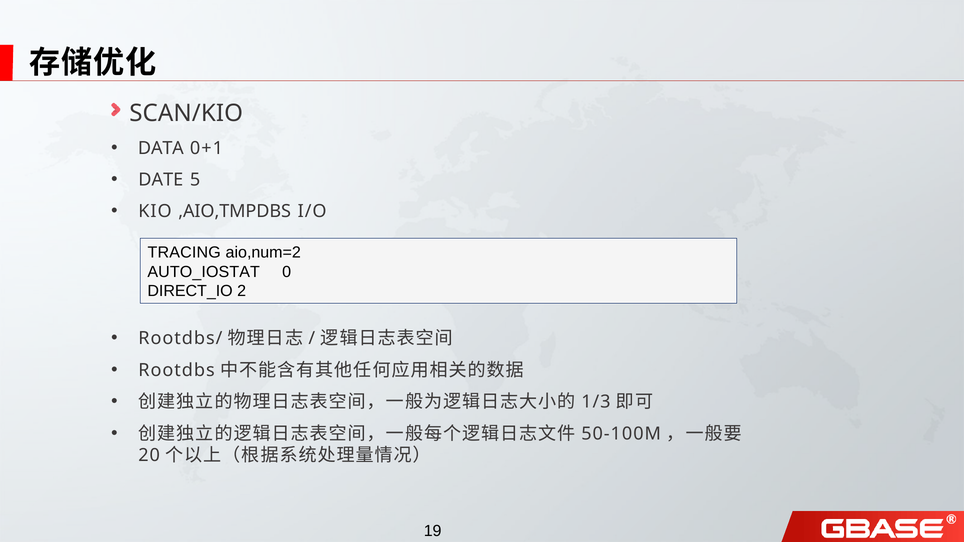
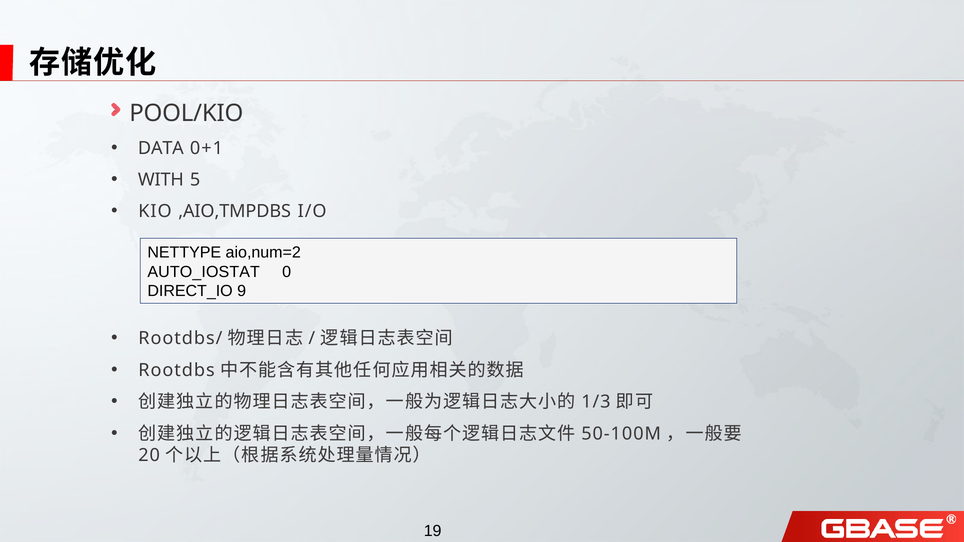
SCAN/KIO: SCAN/KIO -> POOL/KIO (186, 113)
DATE: DATE -> WITH (161, 180)
TRACING: TRACING -> NETTYPE (184, 253)
2: 2 -> 9 (242, 291)
